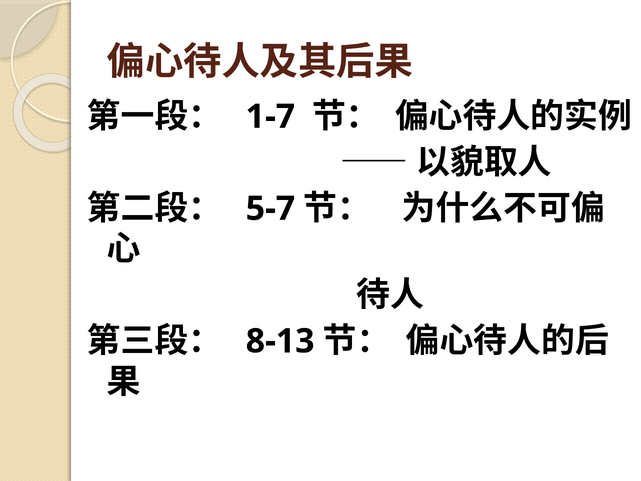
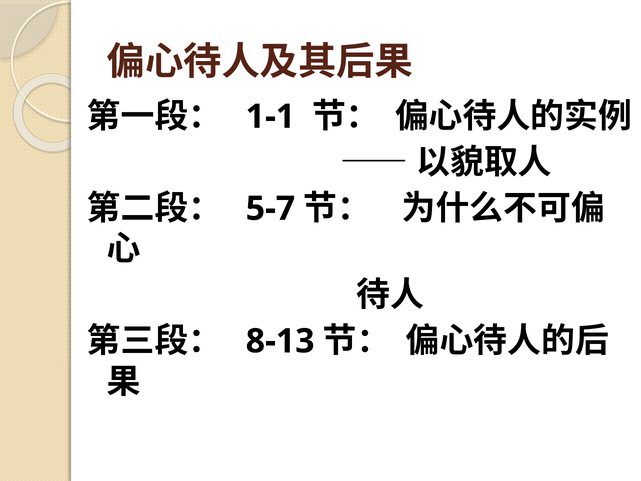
1-7: 1-7 -> 1-1 (270, 117)
